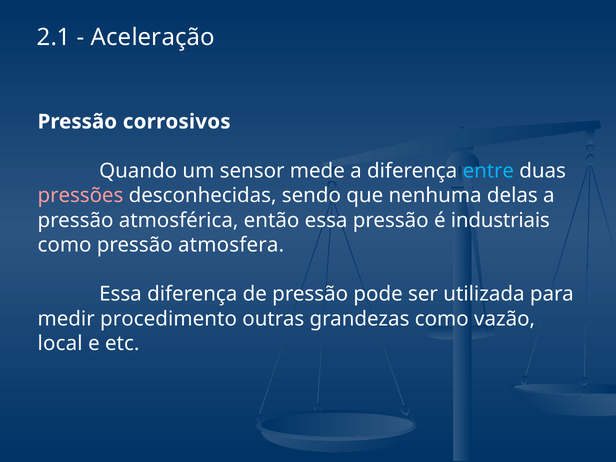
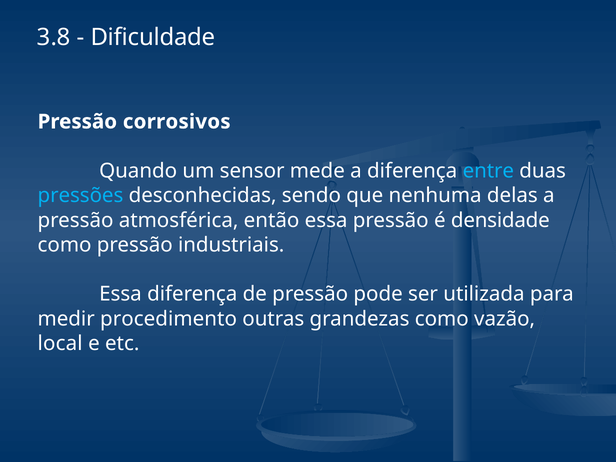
2.1: 2.1 -> 3.8 (54, 38)
Aceleração: Aceleração -> Dificuldade (153, 38)
pressões colour: pink -> light blue (80, 196)
industriais: industriais -> densidade (500, 220)
atmosfera: atmosfera -> industriais (231, 245)
